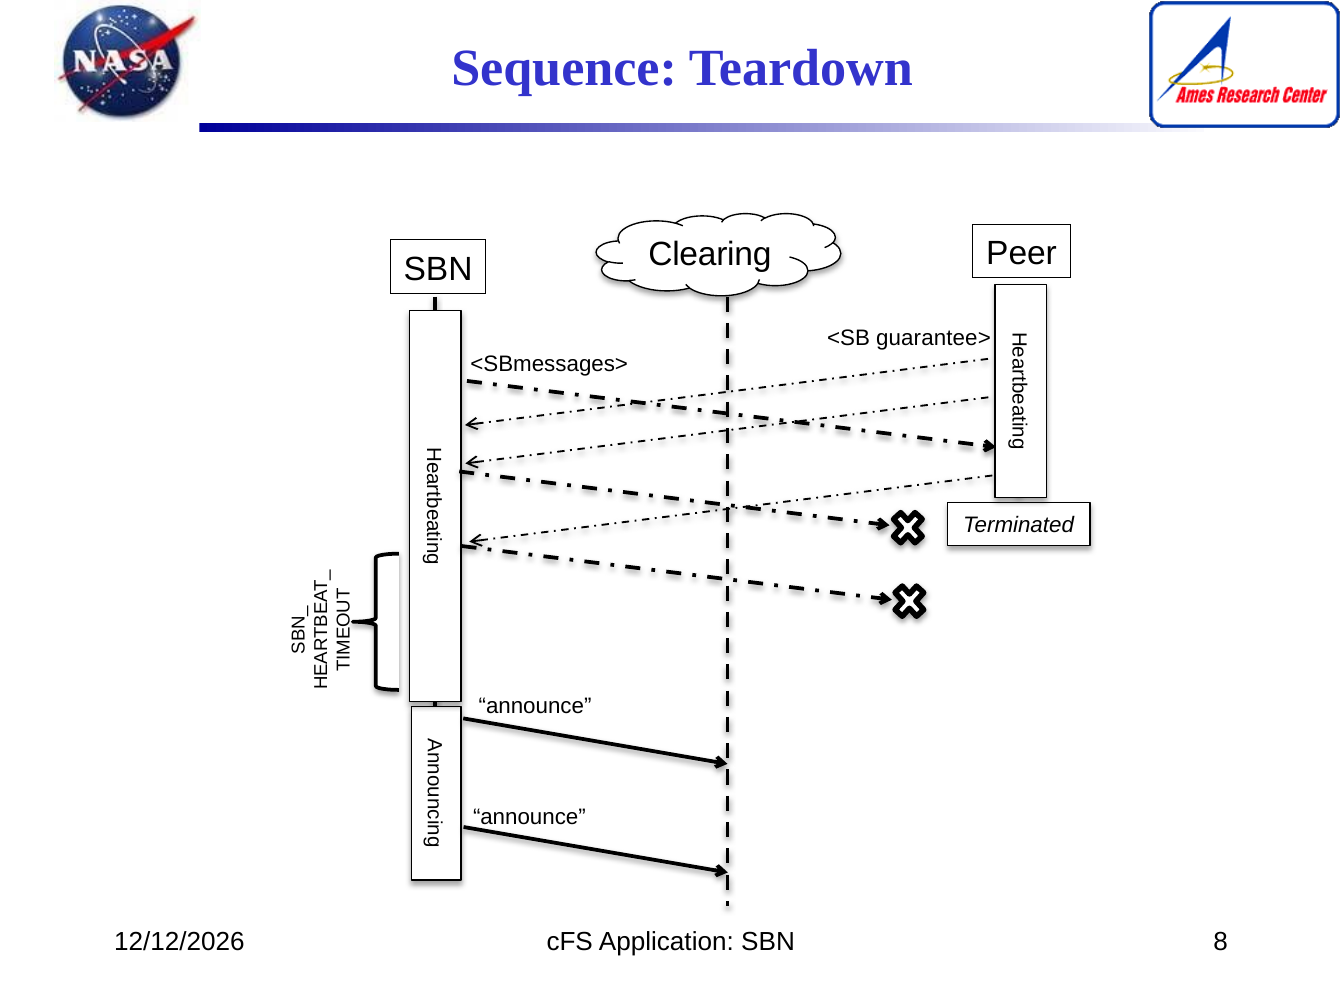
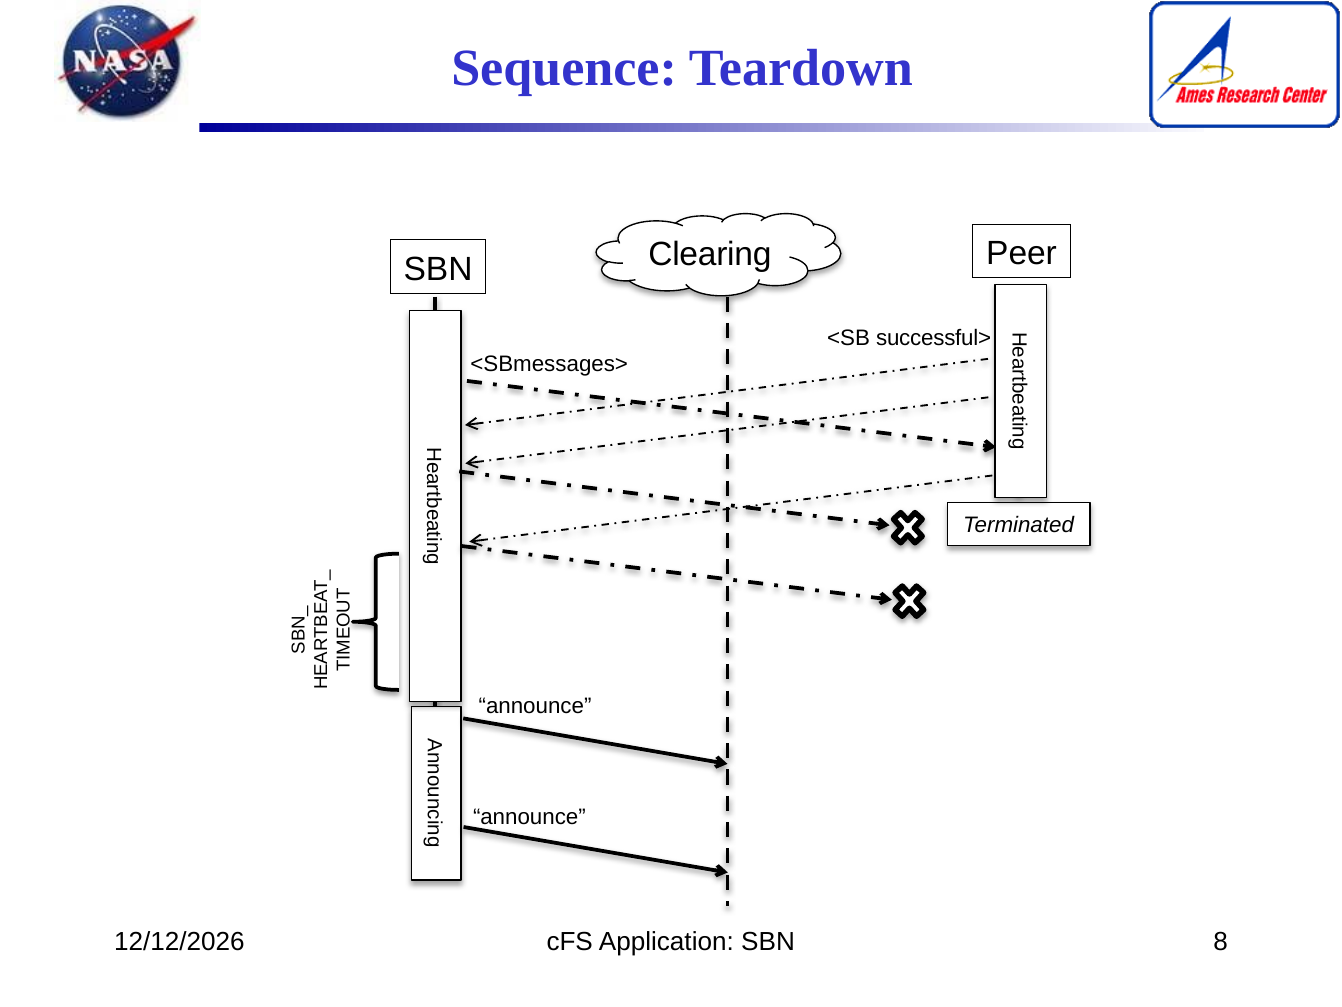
guarantee>: guarantee> -> successful> (934, 338)
